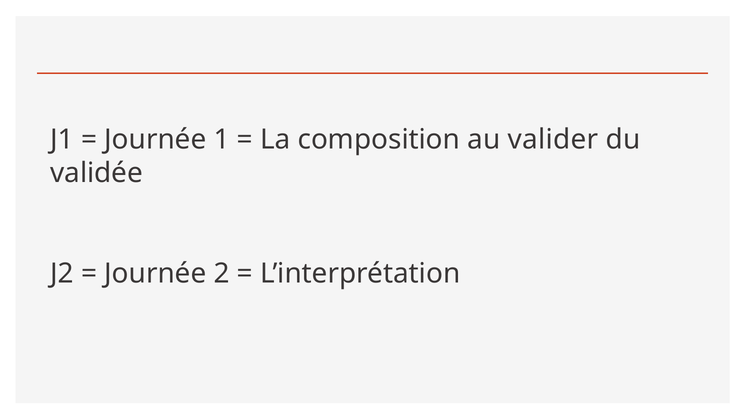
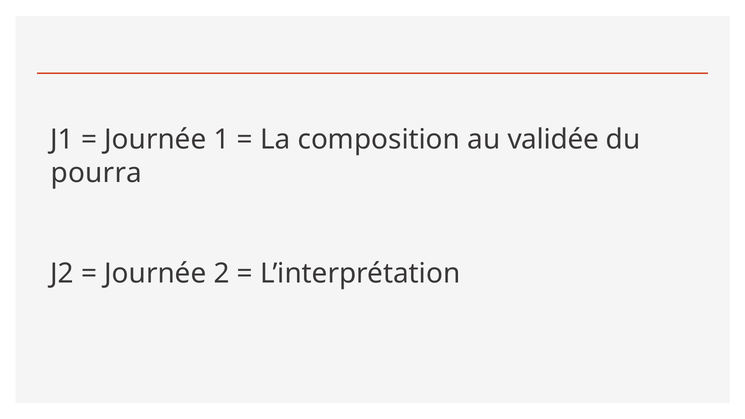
valider: valider -> validée (553, 140)
validée: validée -> pourra (96, 173)
